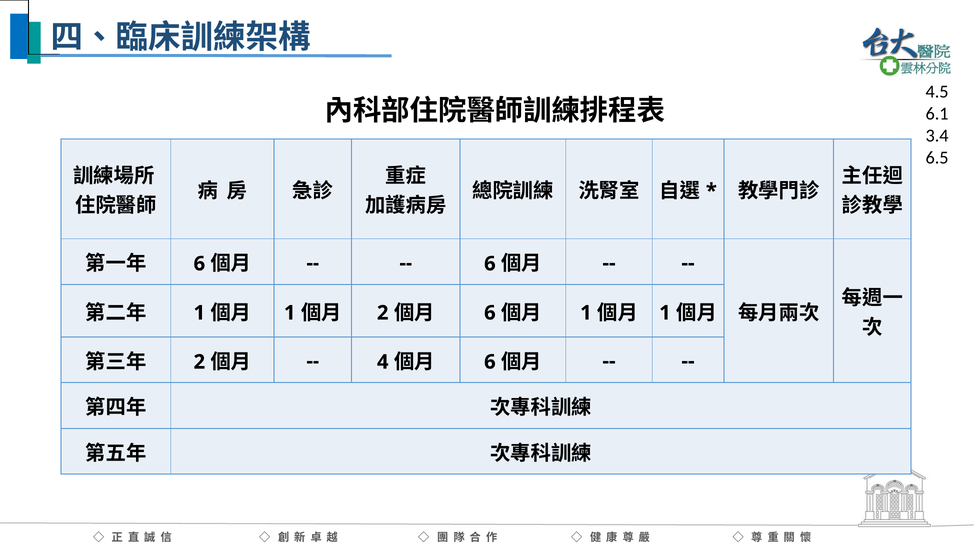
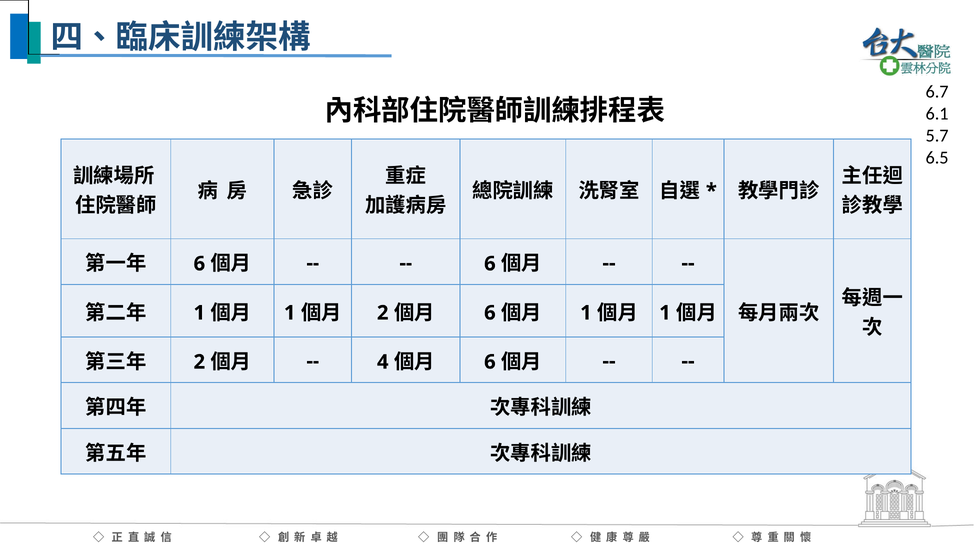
4.5: 4.5 -> 6.7 (937, 92)
3.4: 3.4 -> 5.7 (937, 136)
